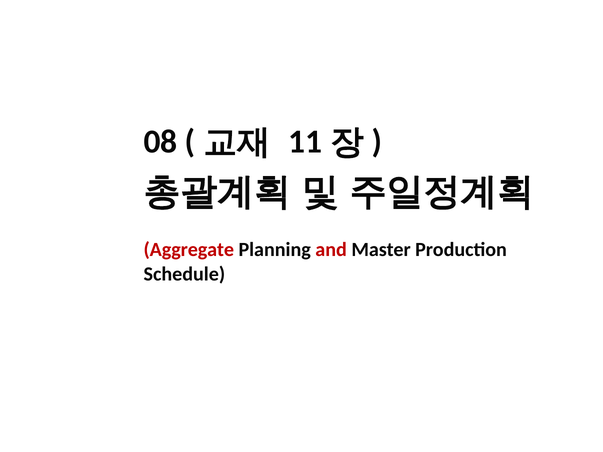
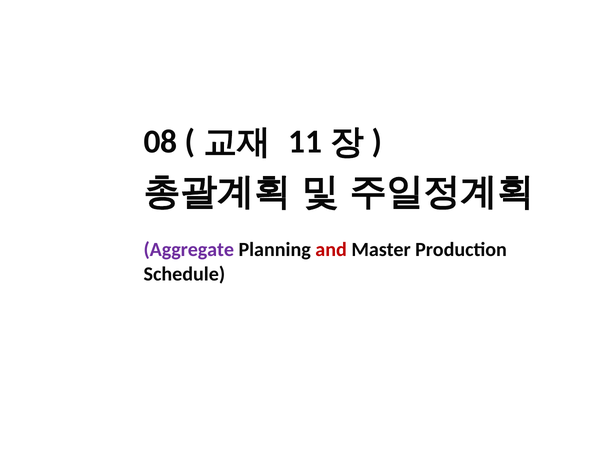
Aggregate colour: red -> purple (189, 250)
